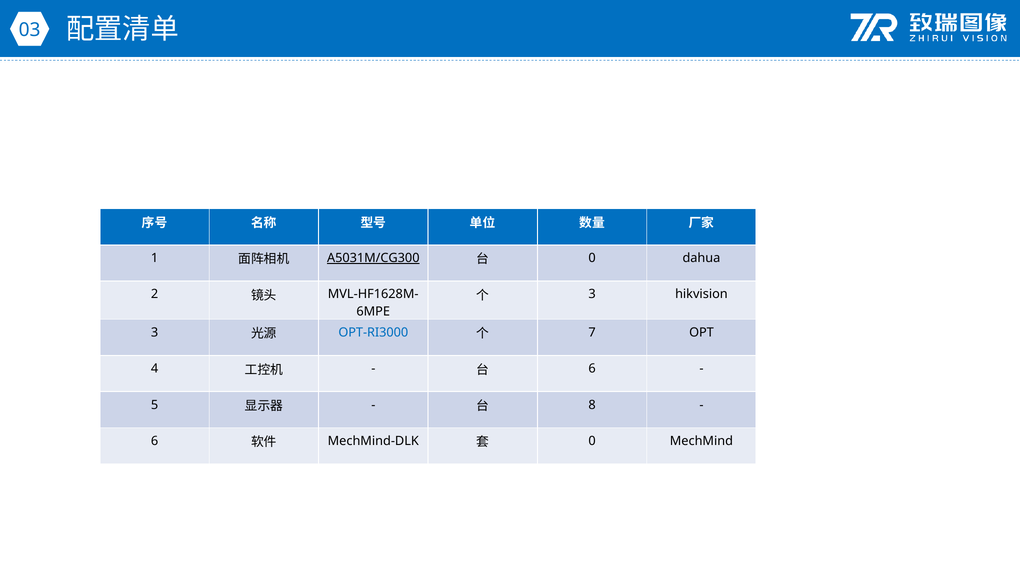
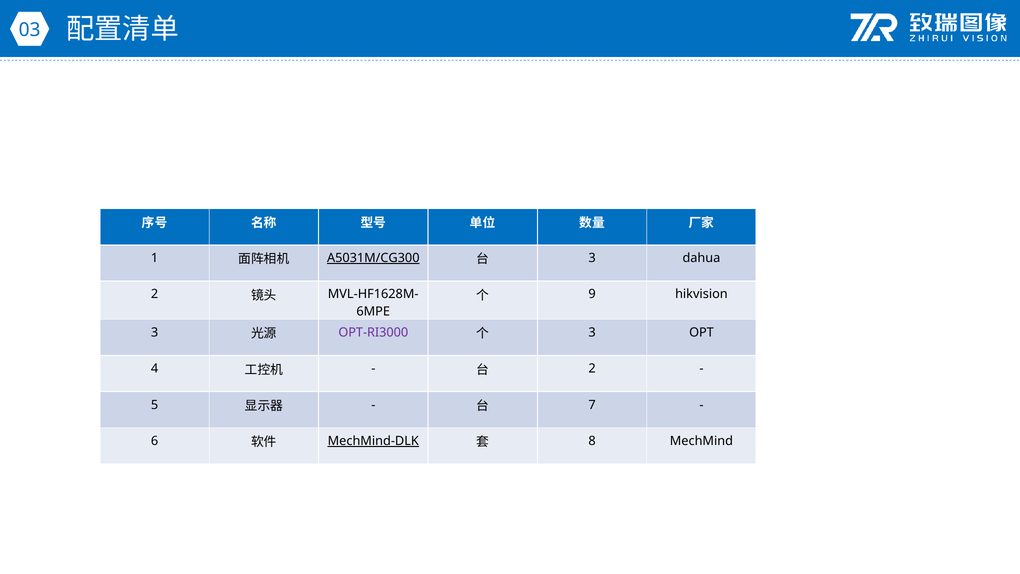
0: 0 -> 3 (592, 258)
3: 3 -> 9 (592, 294)
OPT-RI3000 colour: blue -> purple (373, 332)
7: 7 -> 3 (592, 332)
6: 6 -> 2 (592, 369)
8: 8 -> 7 (592, 405)
MechMind-DLK underline: none -> present (373, 441)
0: 0 -> 8 (592, 441)
